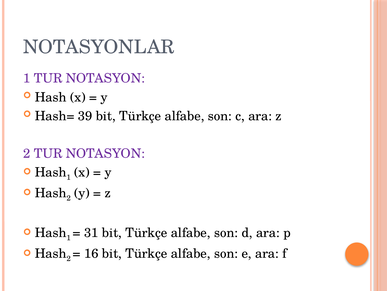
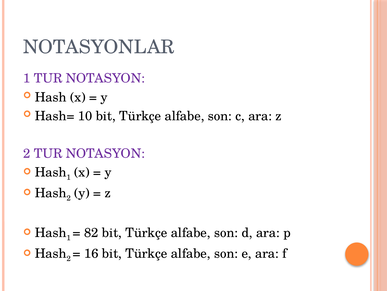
39: 39 -> 10 (85, 116)
31: 31 -> 82 (91, 232)
